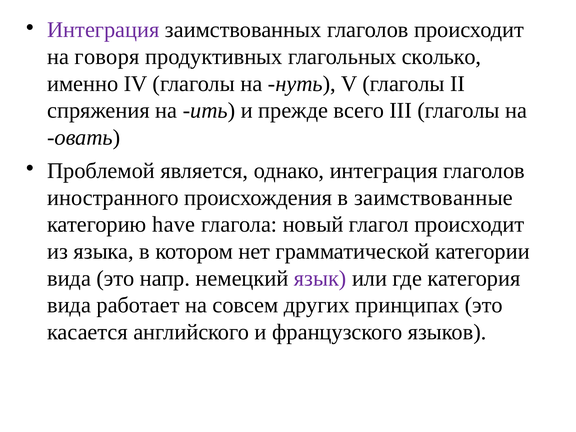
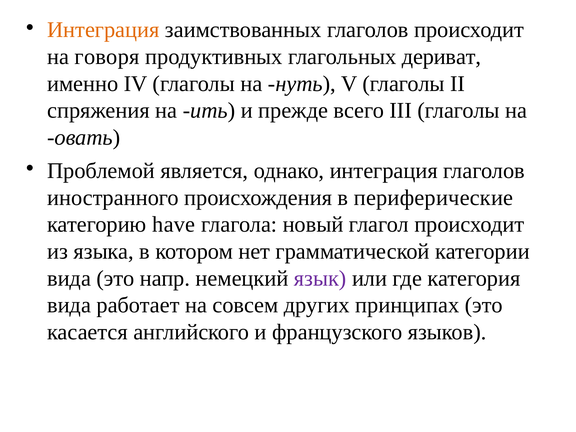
Интеграция colour: purple -> orange (103, 30)
сколько: сколько -> дериват (441, 57)
заимствованные: заимствованные -> периферические (434, 198)
